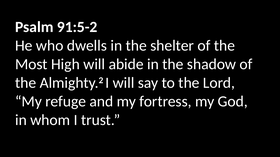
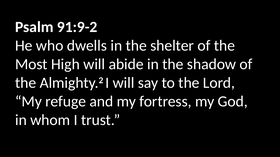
91:5-2: 91:5-2 -> 91:9-2 (77, 27)
